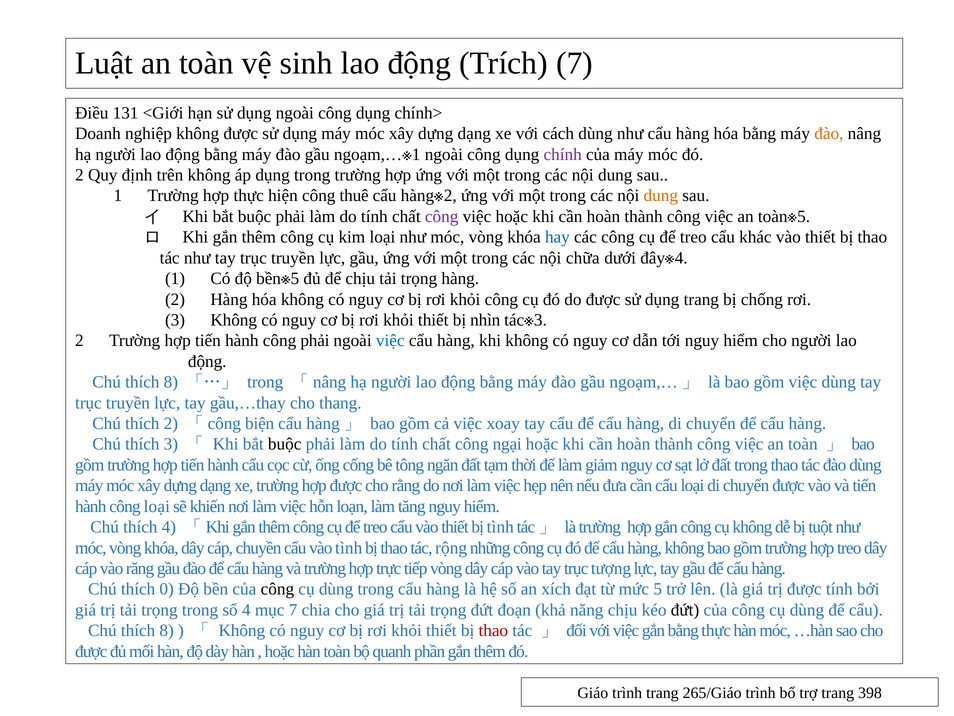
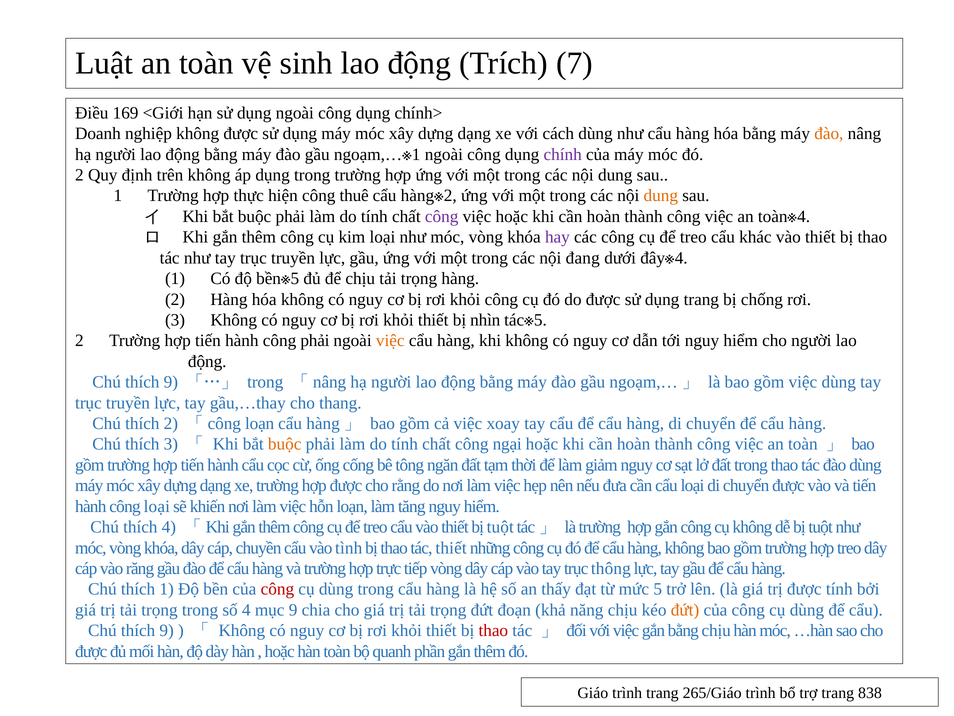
131: 131 -> 169 (126, 113)
toàn 5: 5 -> 4 (804, 216)
hay colour: blue -> purple (557, 237)
chữa: chữa -> đang (583, 258)
tác 3: 3 -> 5 (540, 320)
việc colour: blue -> orange (390, 340)
8: 8 -> 9 (171, 382)
「công biện: biện -> loạn (260, 423)
buộc colour: black -> orange (285, 444)
thiết bị tình: tình -> tuột (500, 527)
tác rộng: rộng -> thiết (451, 547)
tượng: tượng -> thông (611, 568)
thích 0: 0 -> 1 (167, 589)
công colour: black -> red (277, 589)
xích: xích -> thấy (556, 589)
mục 7: 7 -> 9 (293, 610)
đứt colour: black -> orange (685, 610)
8: 8 -> 9 (167, 630)
bằng thực: thực -> chịu (716, 630)
398: 398 -> 838 (870, 693)
